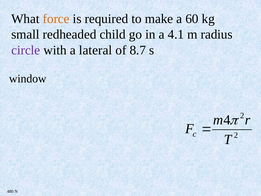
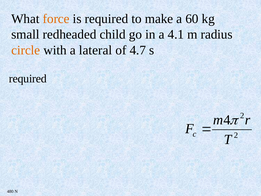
circle colour: purple -> orange (26, 50)
8.7: 8.7 -> 4.7 (138, 50)
window: window -> required (28, 79)
